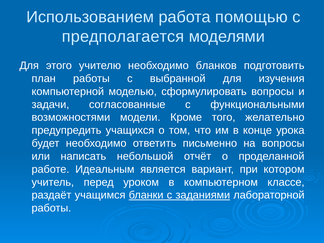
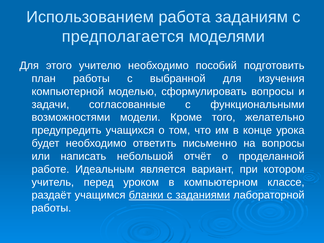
помощью: помощью -> заданиям (252, 17)
бланков: бланков -> пособий (216, 66)
